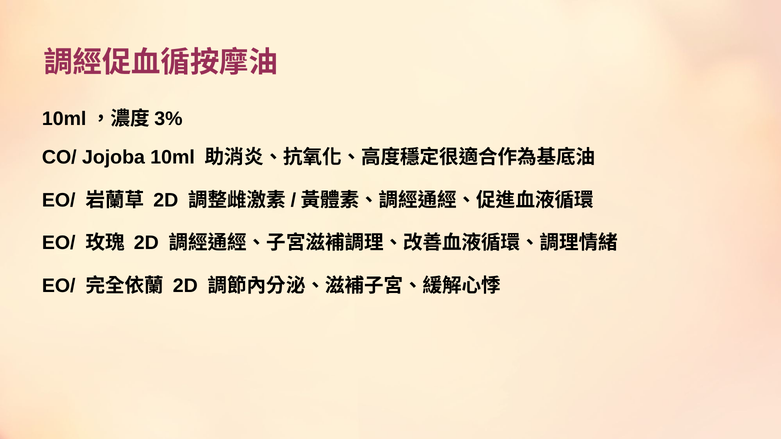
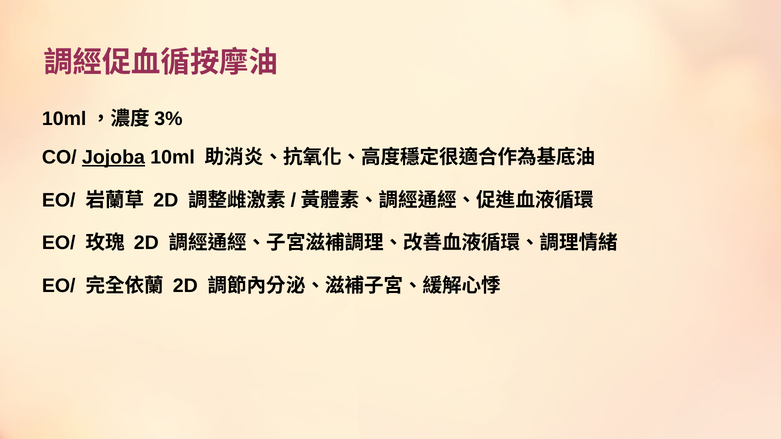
Jojoba underline: none -> present (113, 157)
